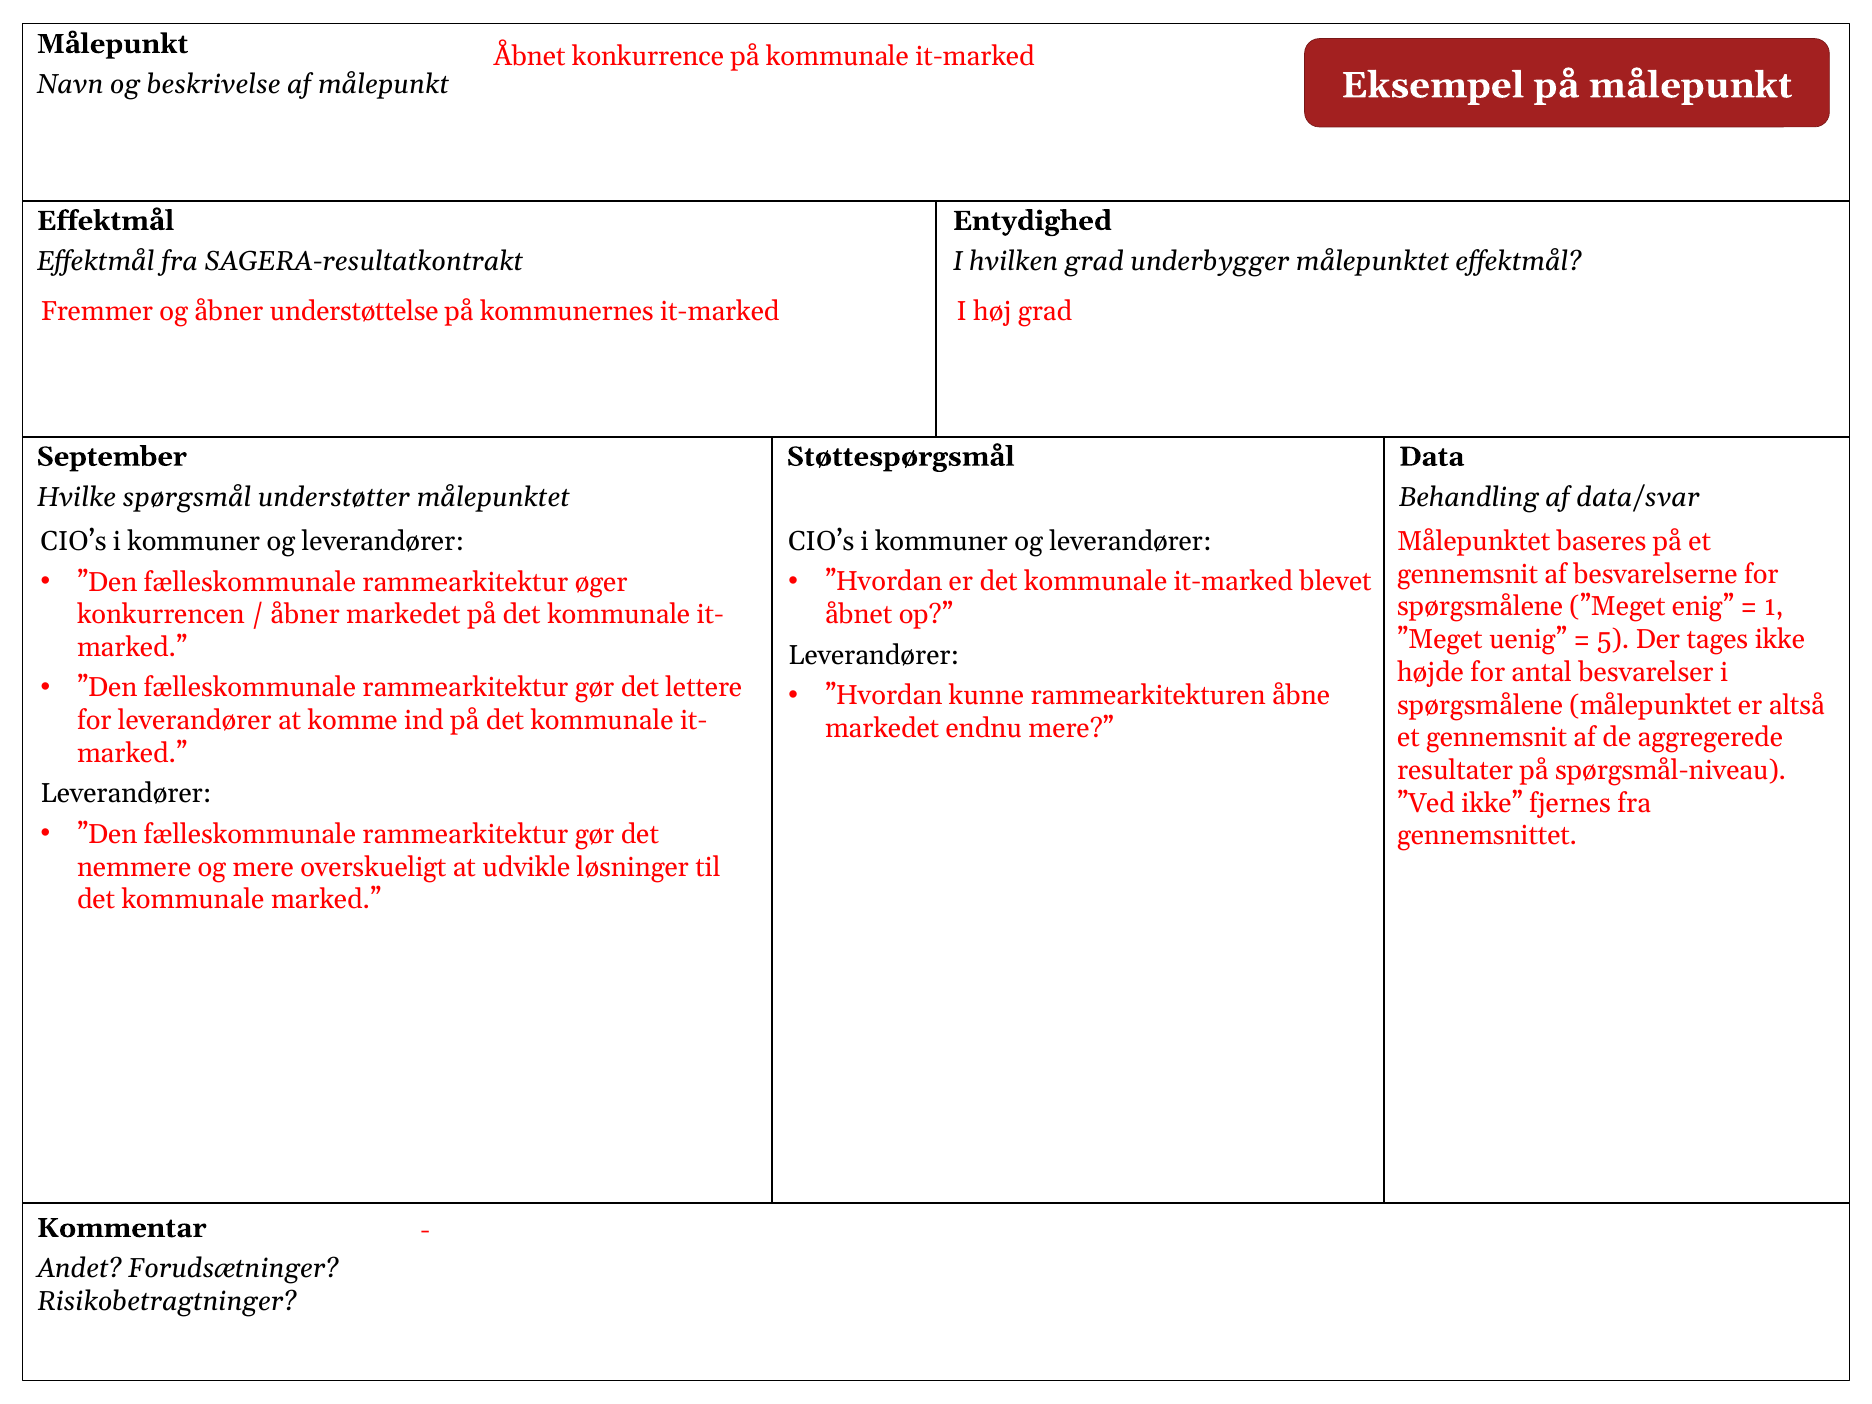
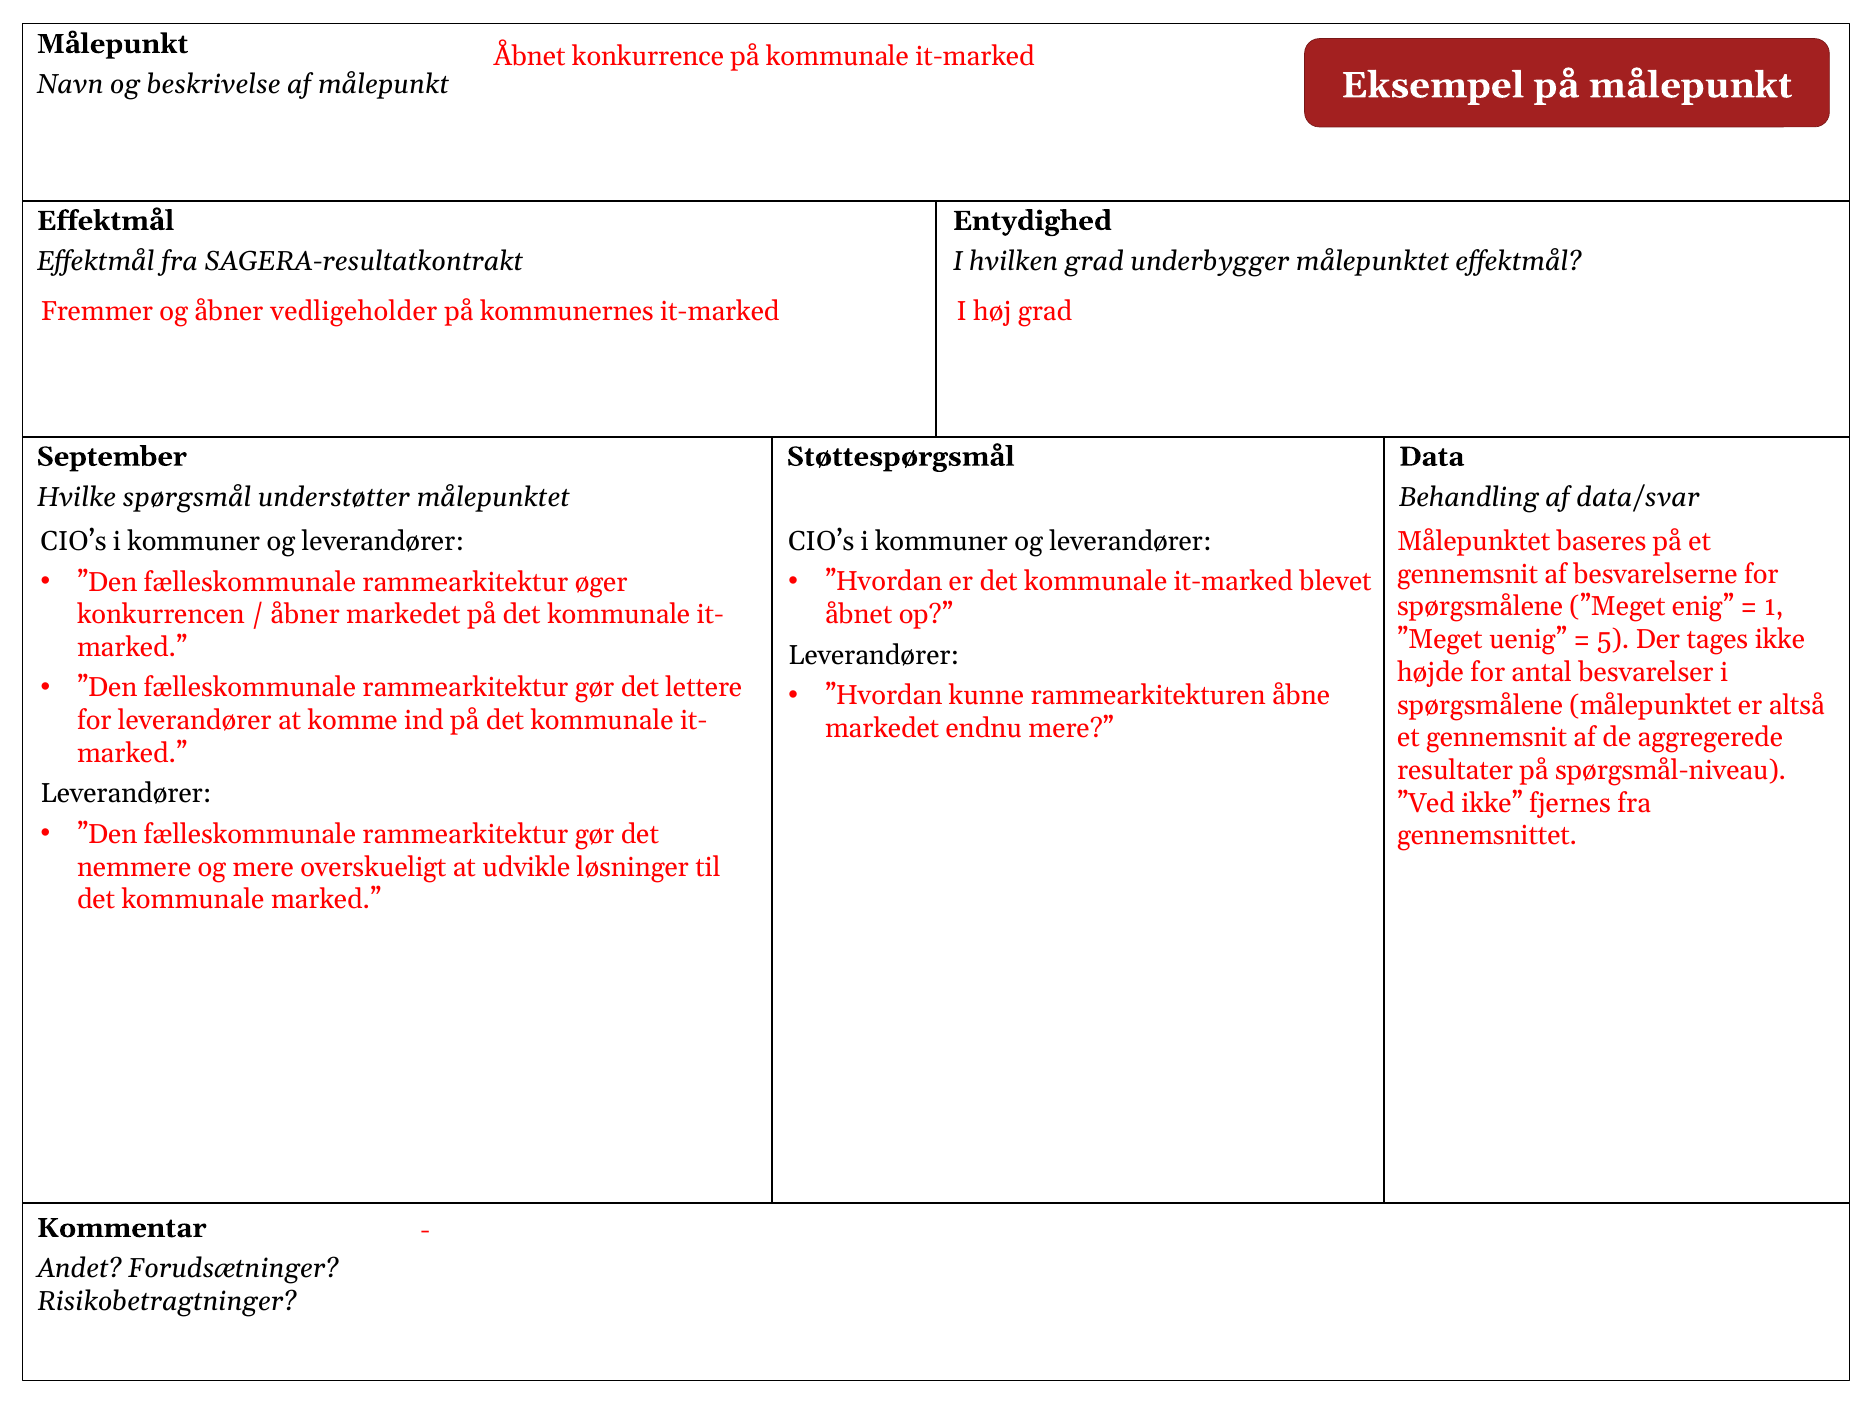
understøttelse: understøttelse -> vedligeholder (354, 311)
